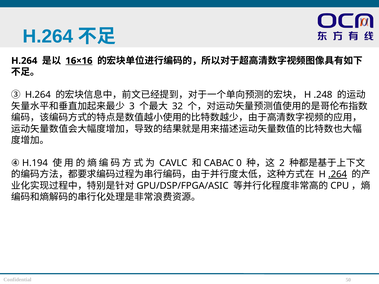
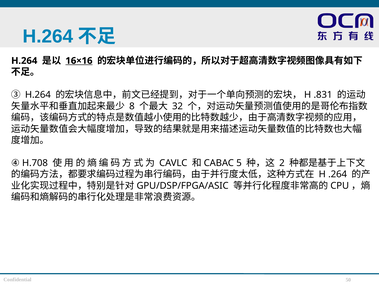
.248: .248 -> .831 (323, 95)
3: 3 -> 8 (132, 106)
H.194: H.194 -> H.708 (35, 163)
0: 0 -> 5 (239, 163)
.264 underline: present -> none (338, 174)
